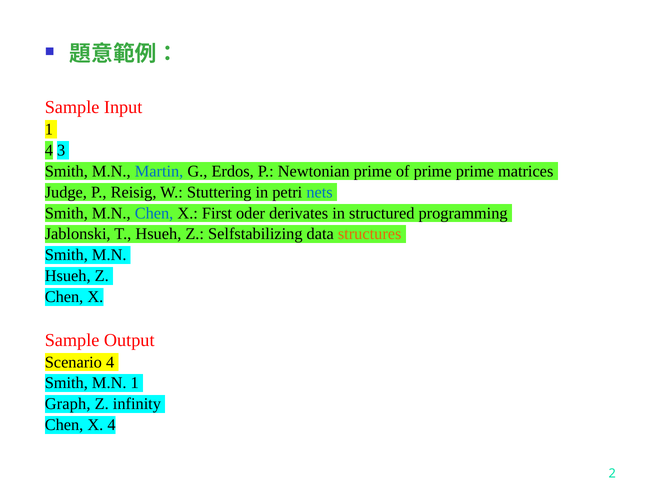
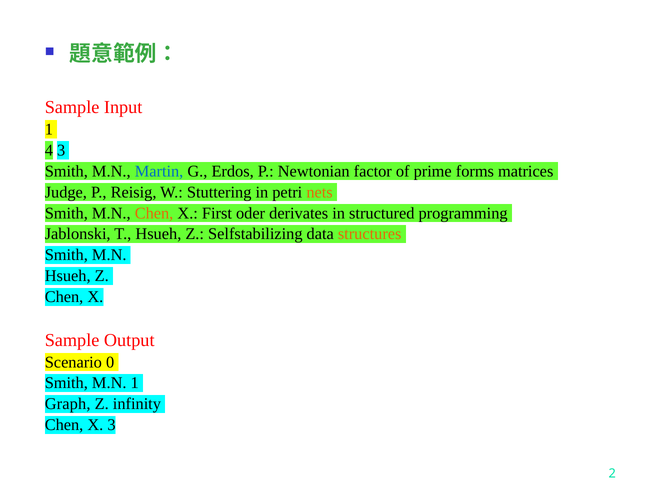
Newtonian prime: prime -> factor (373, 171)
prime prime: prime -> forms (475, 171)
nets colour: blue -> orange (320, 192)
Chen colour: blue -> orange (154, 213)
Scenario 4: 4 -> 0 (110, 362)
X 4: 4 -> 3 (111, 425)
